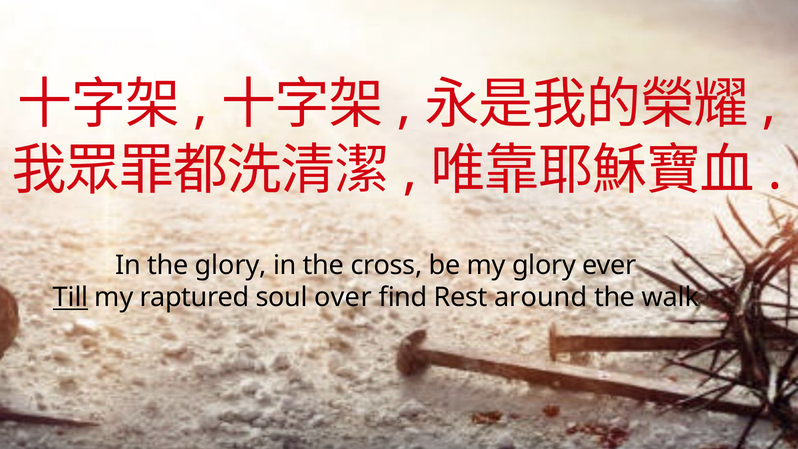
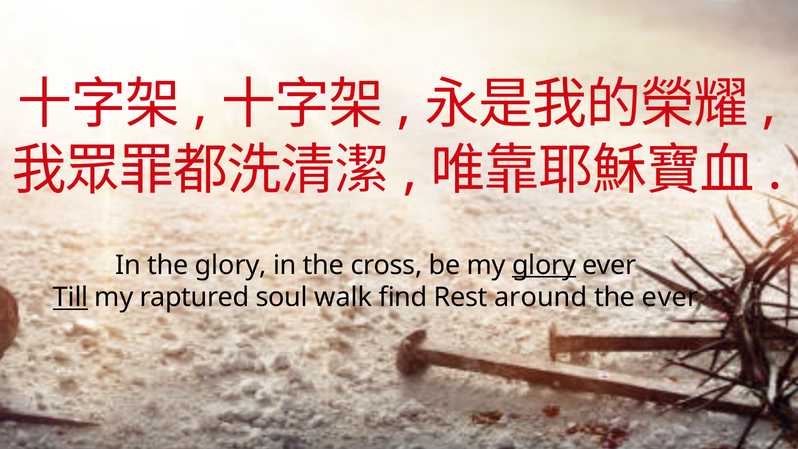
glory underline: none -> present (544, 265)
over: over -> walk (343, 297)
the walk: walk -> ever (670, 297)
